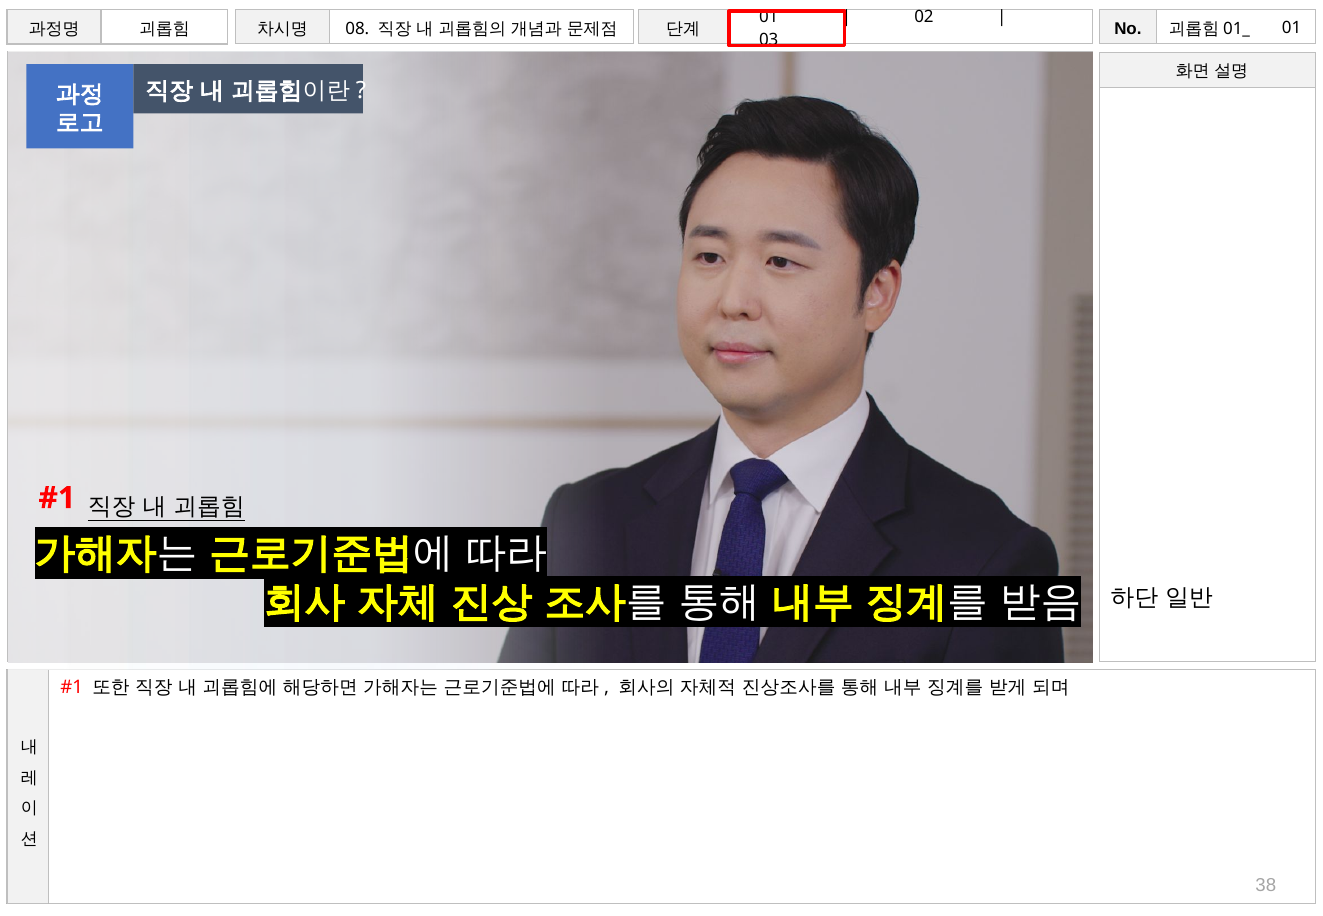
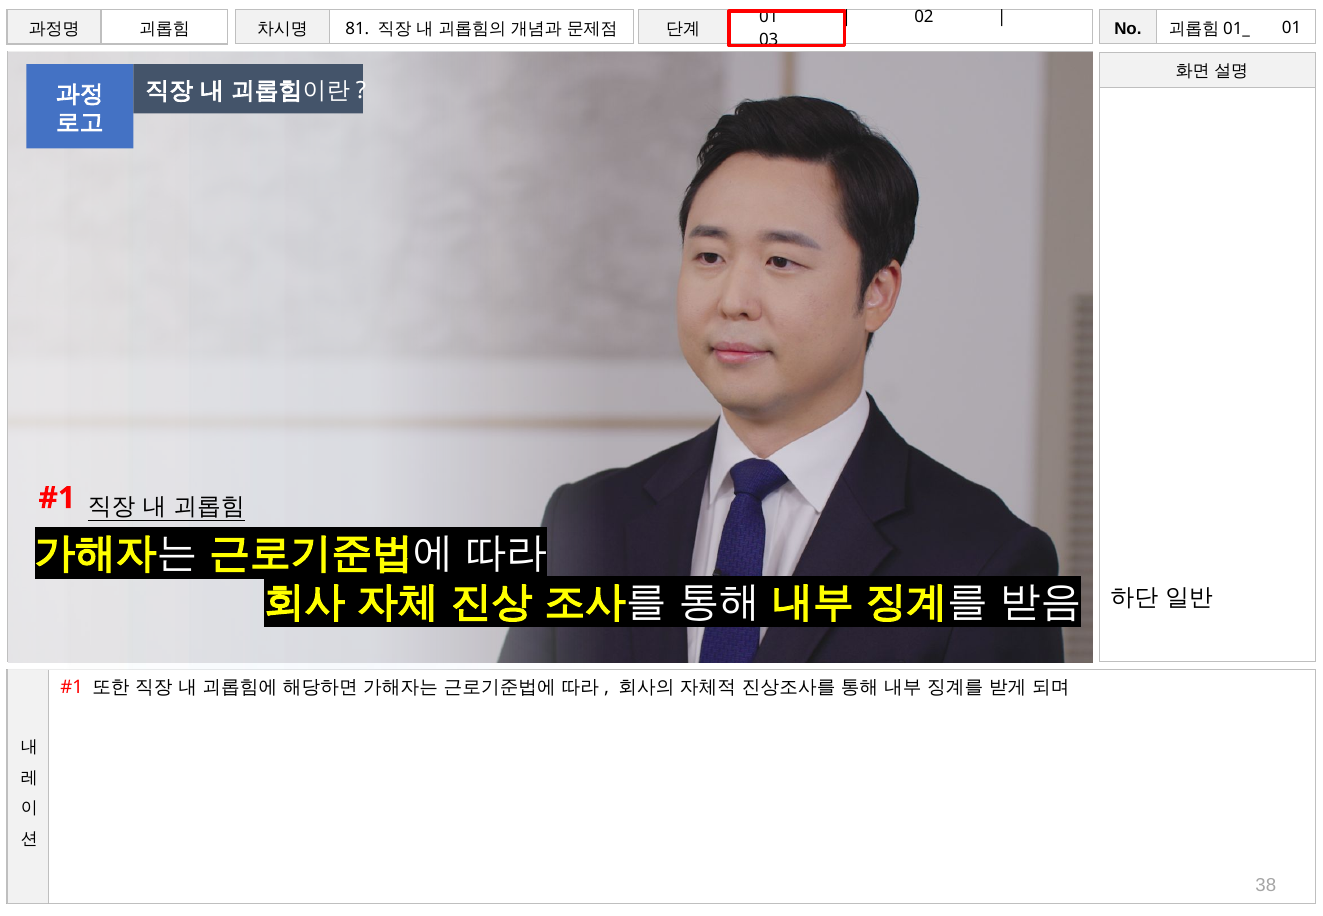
08: 08 -> 81 (357, 28)
